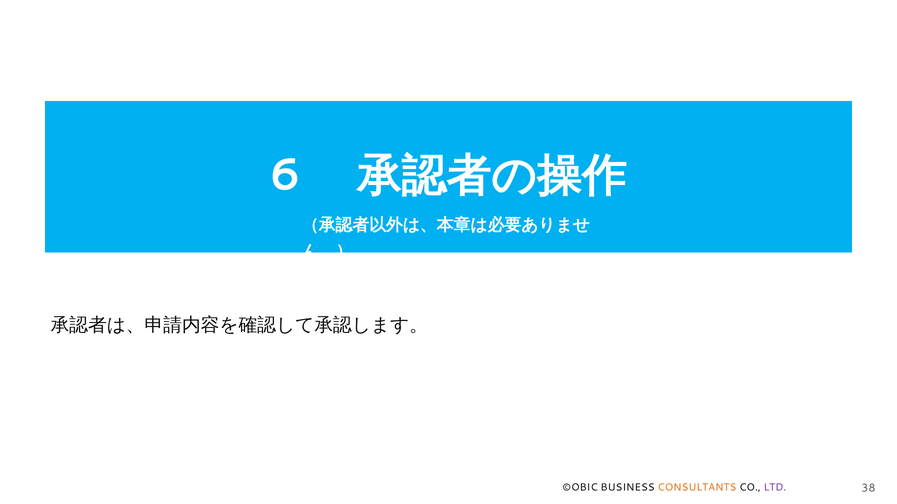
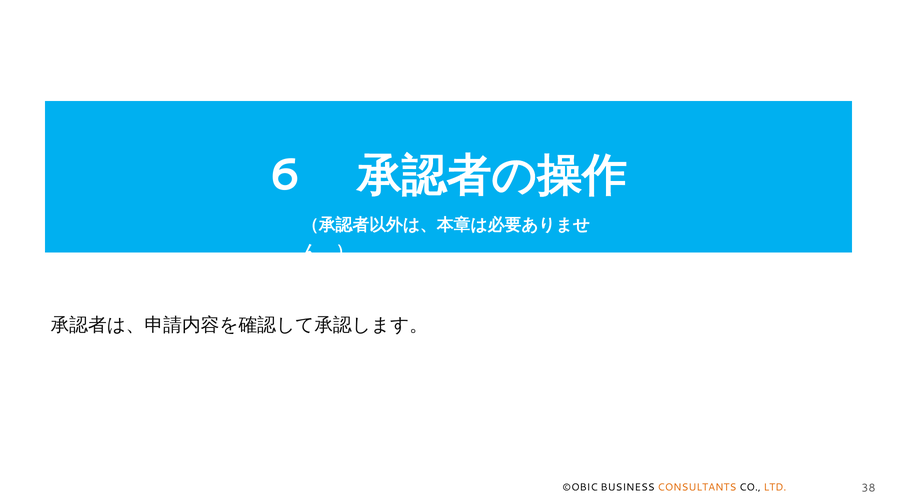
LTD colour: purple -> orange (775, 488)
